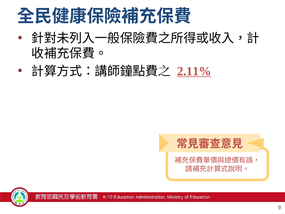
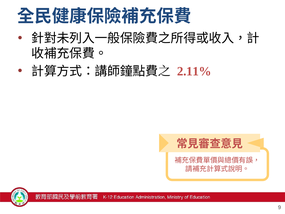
2.11% underline: present -> none (194, 71)
